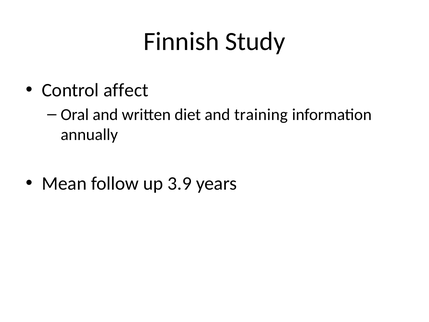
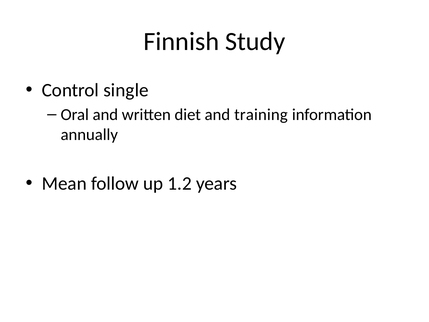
affect: affect -> single (126, 90)
3.9: 3.9 -> 1.2 (180, 183)
